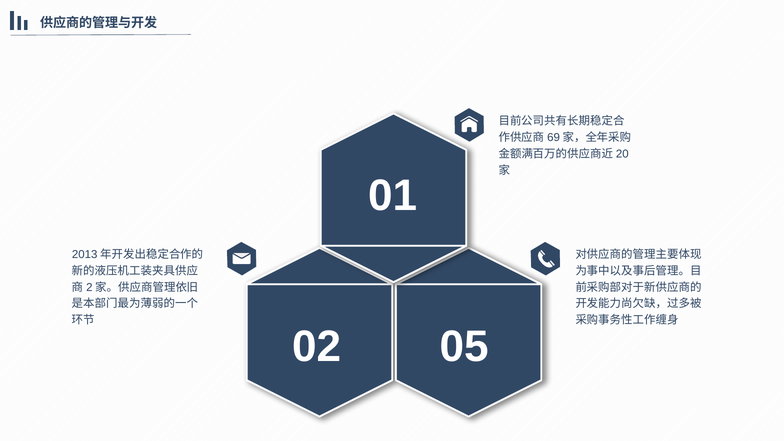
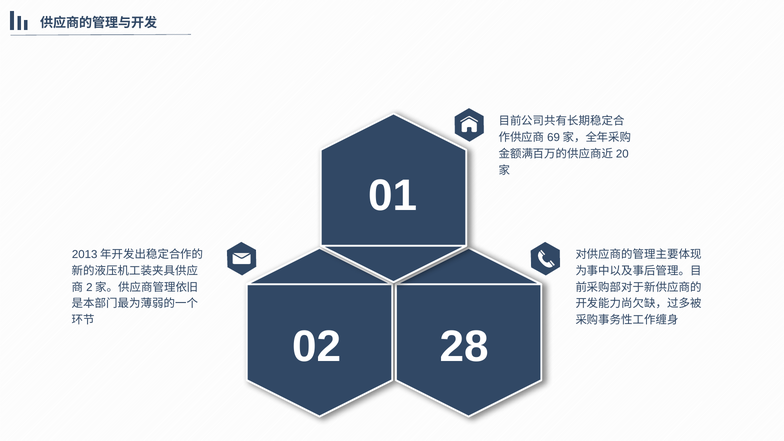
05: 05 -> 28 (464, 347)
